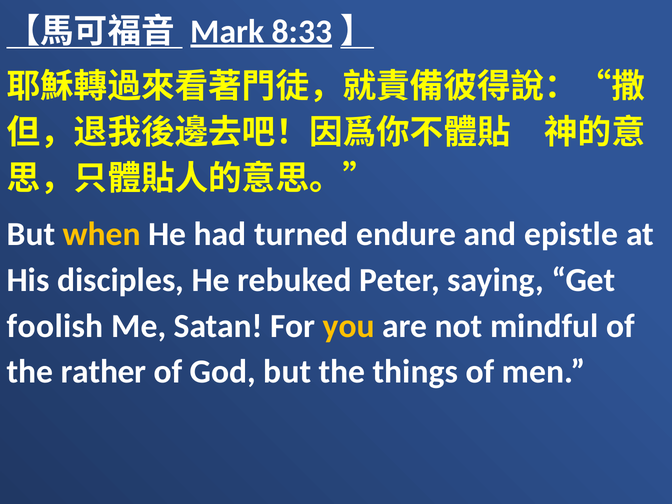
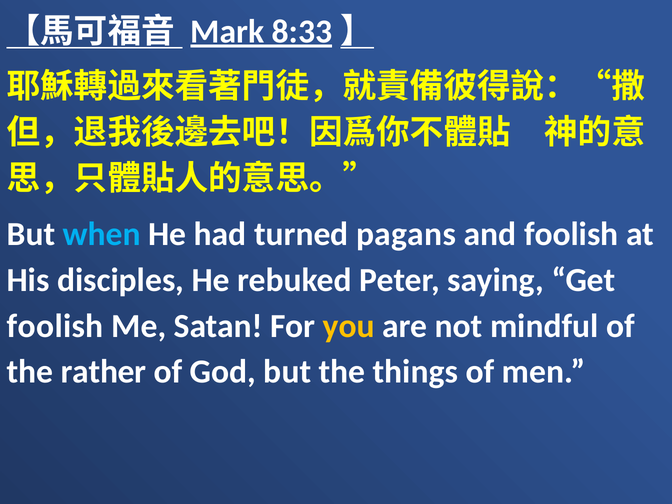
when colour: yellow -> light blue (102, 234)
endure: endure -> pagans (406, 234)
and epistle: epistle -> foolish (571, 234)
